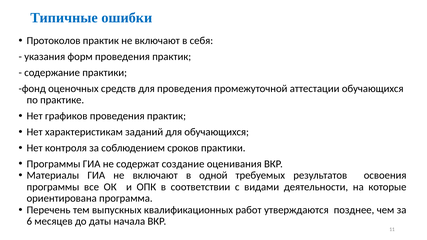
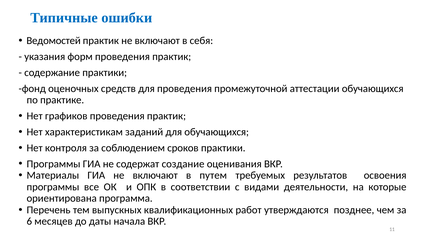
Протоколов: Протоколов -> Ведомостей (54, 41)
одной: одной -> путем (213, 176)
